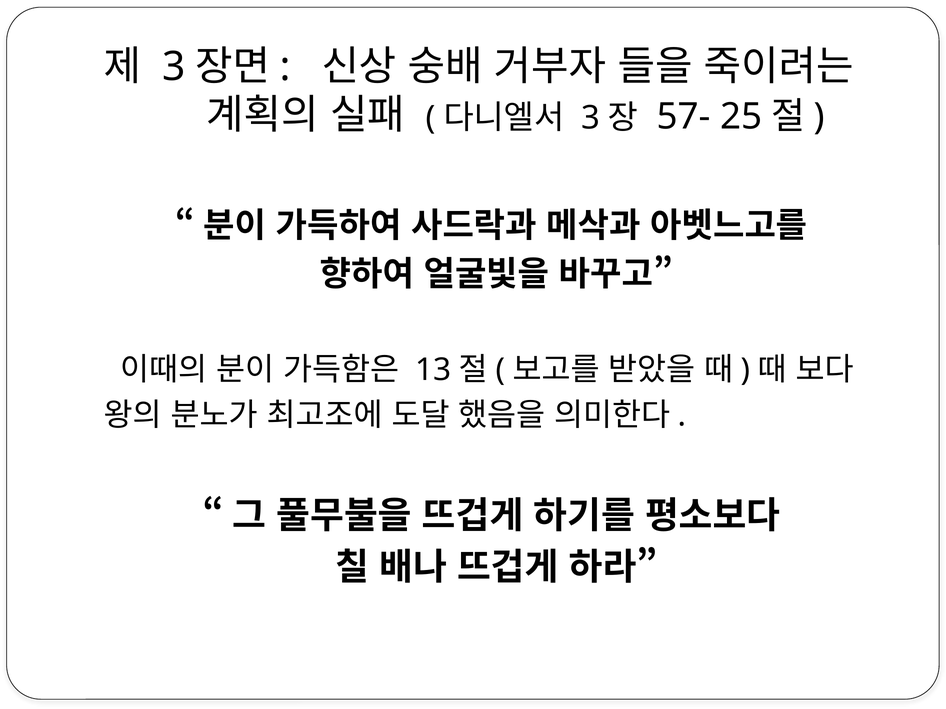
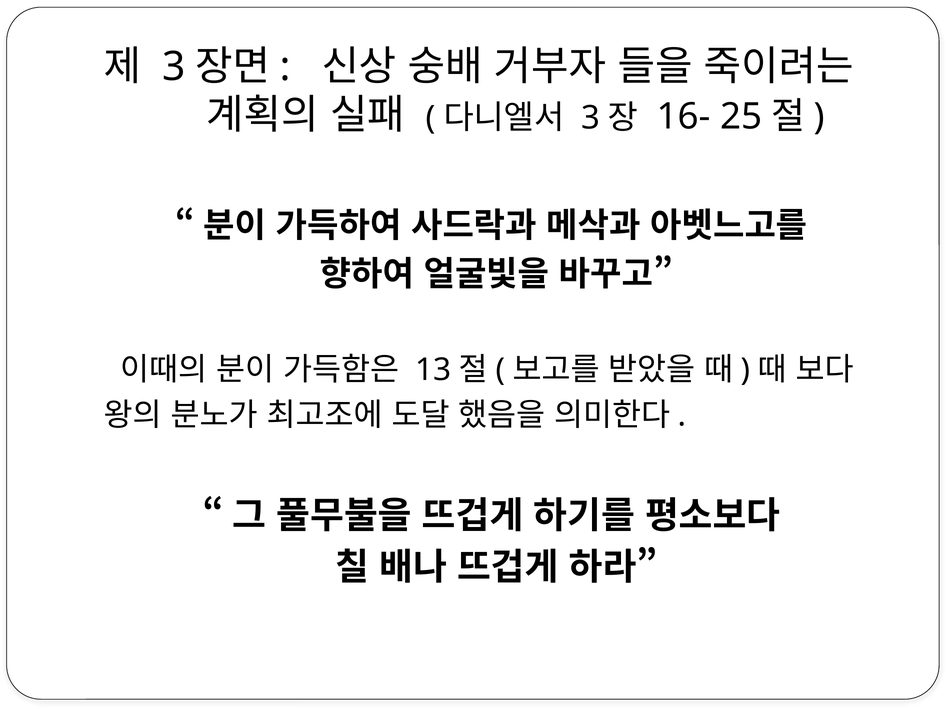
57-: 57- -> 16- (684, 117)
